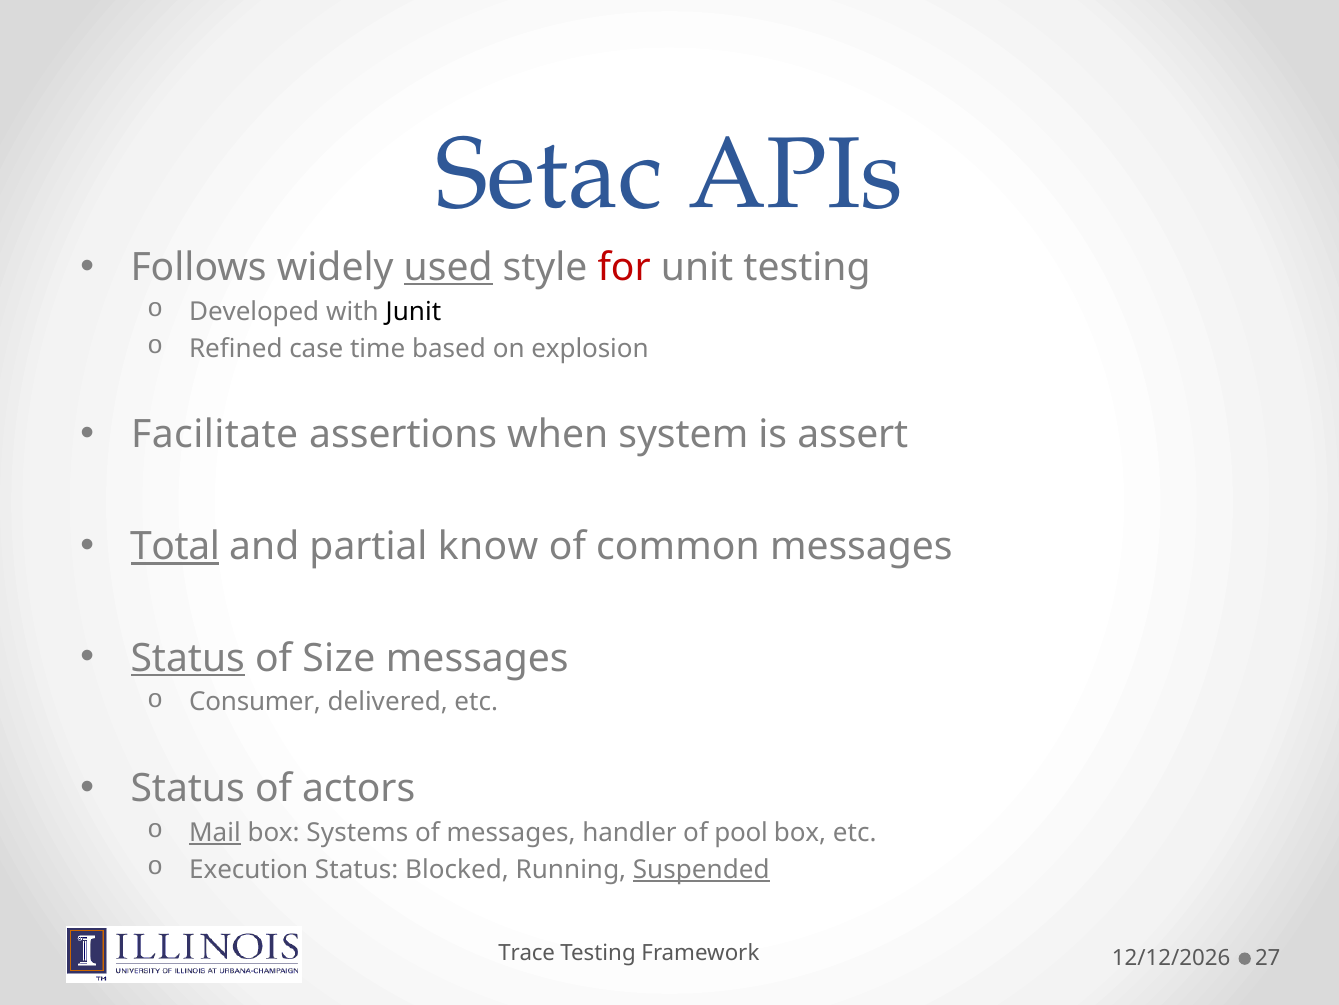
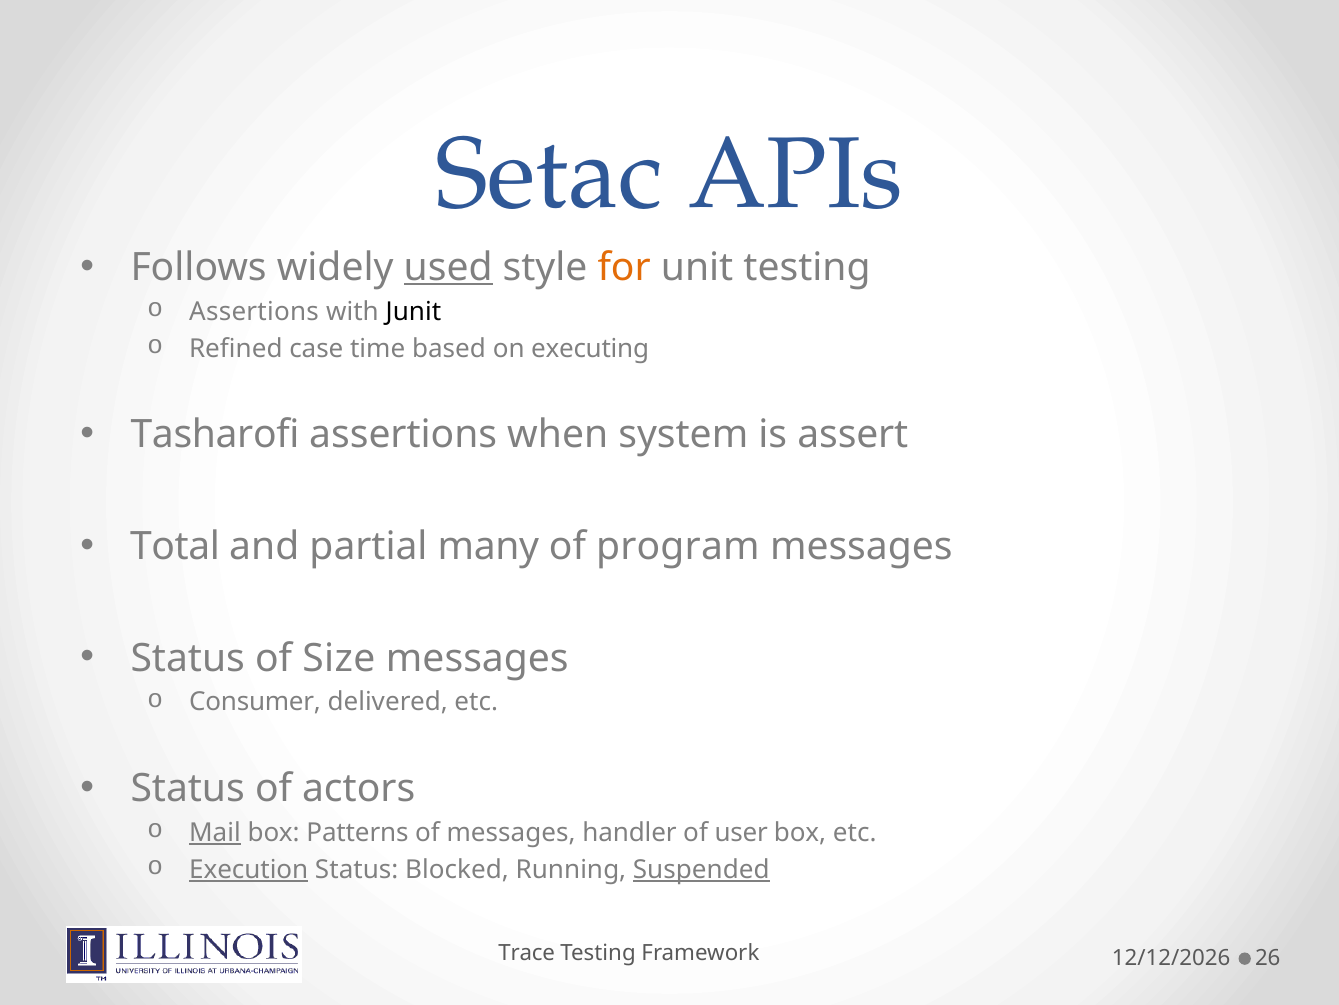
for colour: red -> orange (624, 267)
Developed: Developed -> Assertions (254, 311)
explosion: explosion -> executing (590, 349)
Facilitate: Facilitate -> Tasharofi (215, 435)
Total underline: present -> none (175, 546)
know: know -> many (488, 546)
common: common -> program (678, 546)
Status underline: present -> none (188, 658)
Systems: Systems -> Patterns (357, 832)
pool: pool -> user (741, 832)
Execution underline: none -> present (249, 869)
27: 27 -> 26 (1268, 957)
